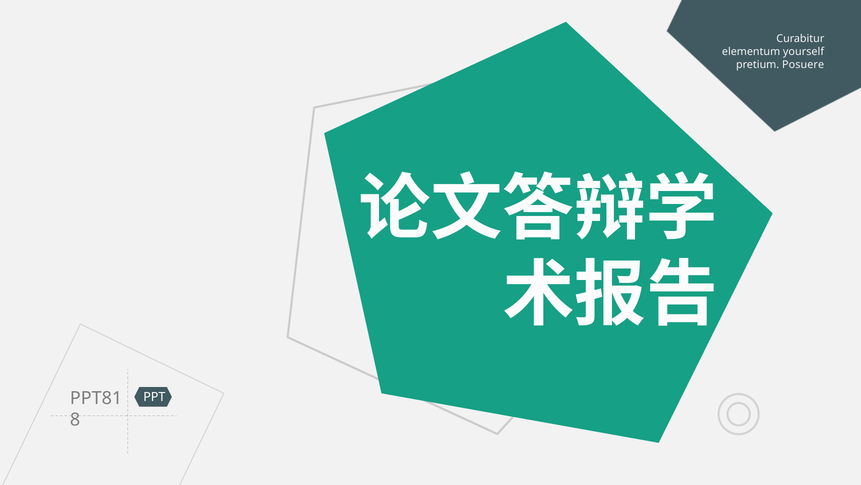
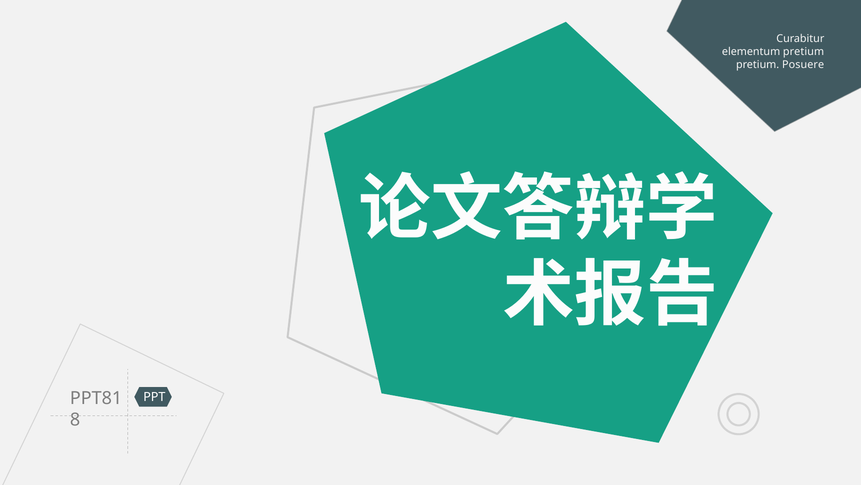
elementum yourself: yourself -> pretium (804, 52)
